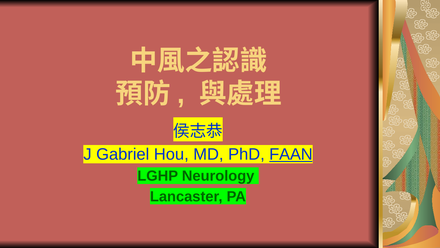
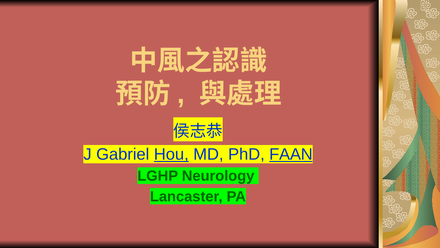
Hou underline: none -> present (171, 154)
